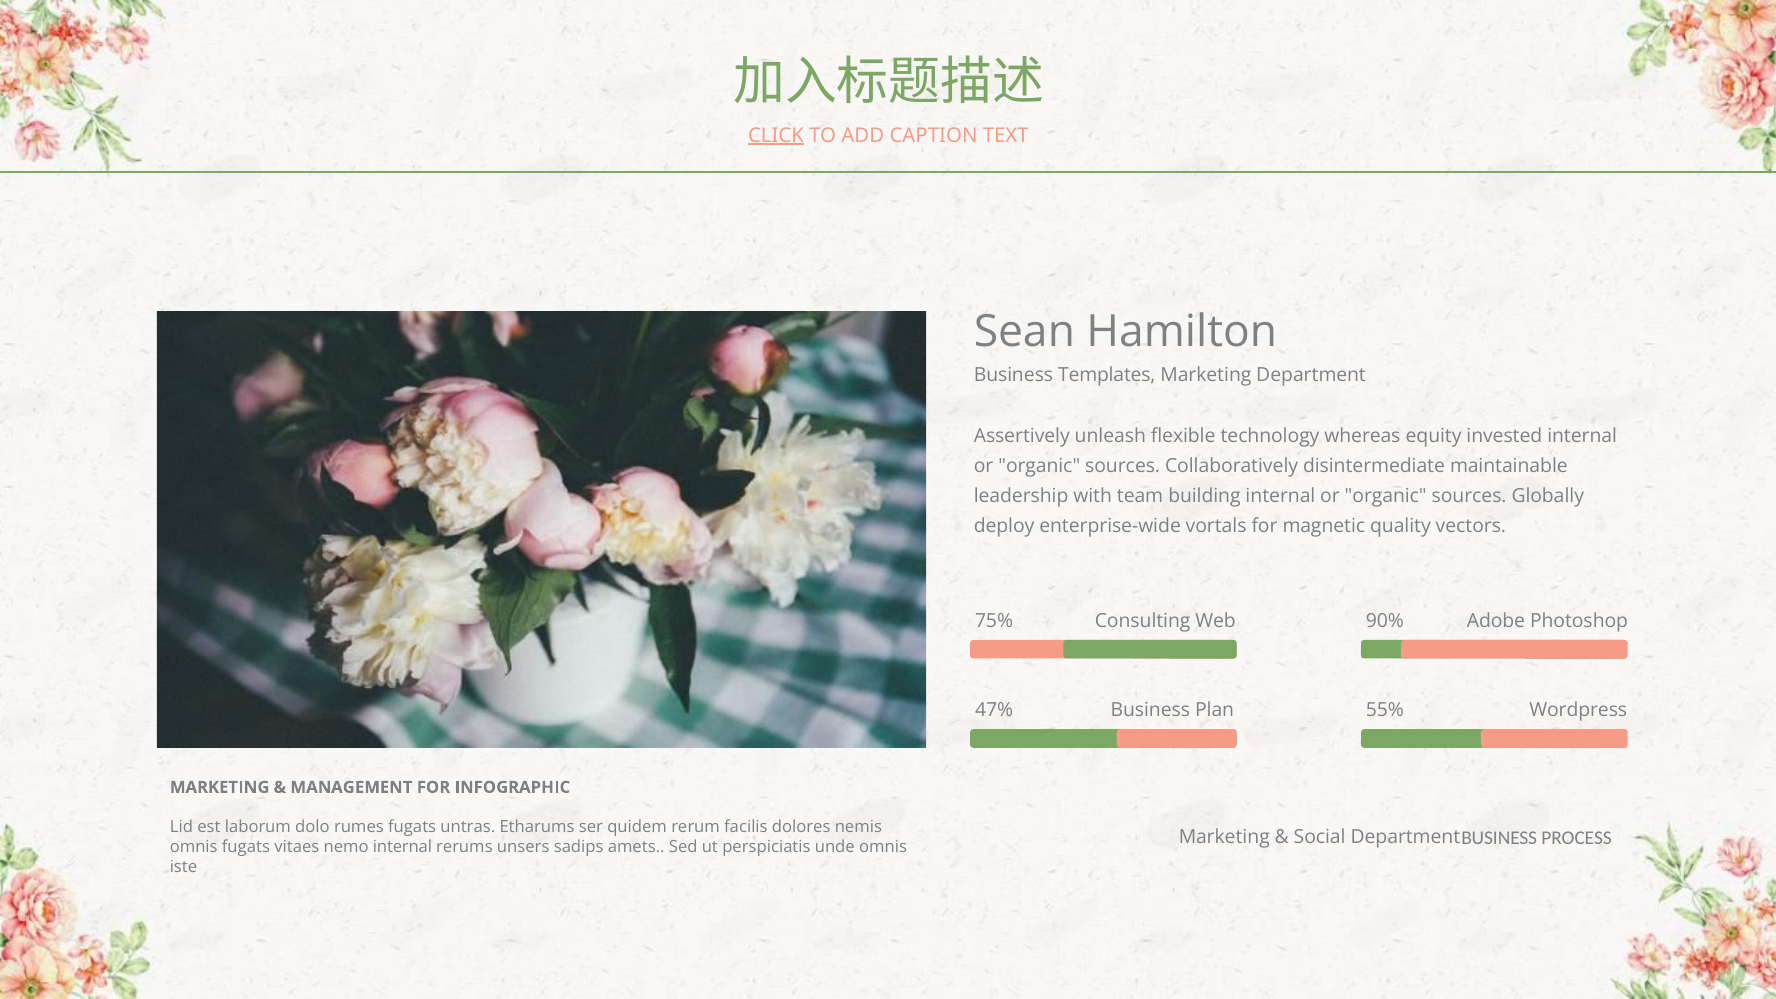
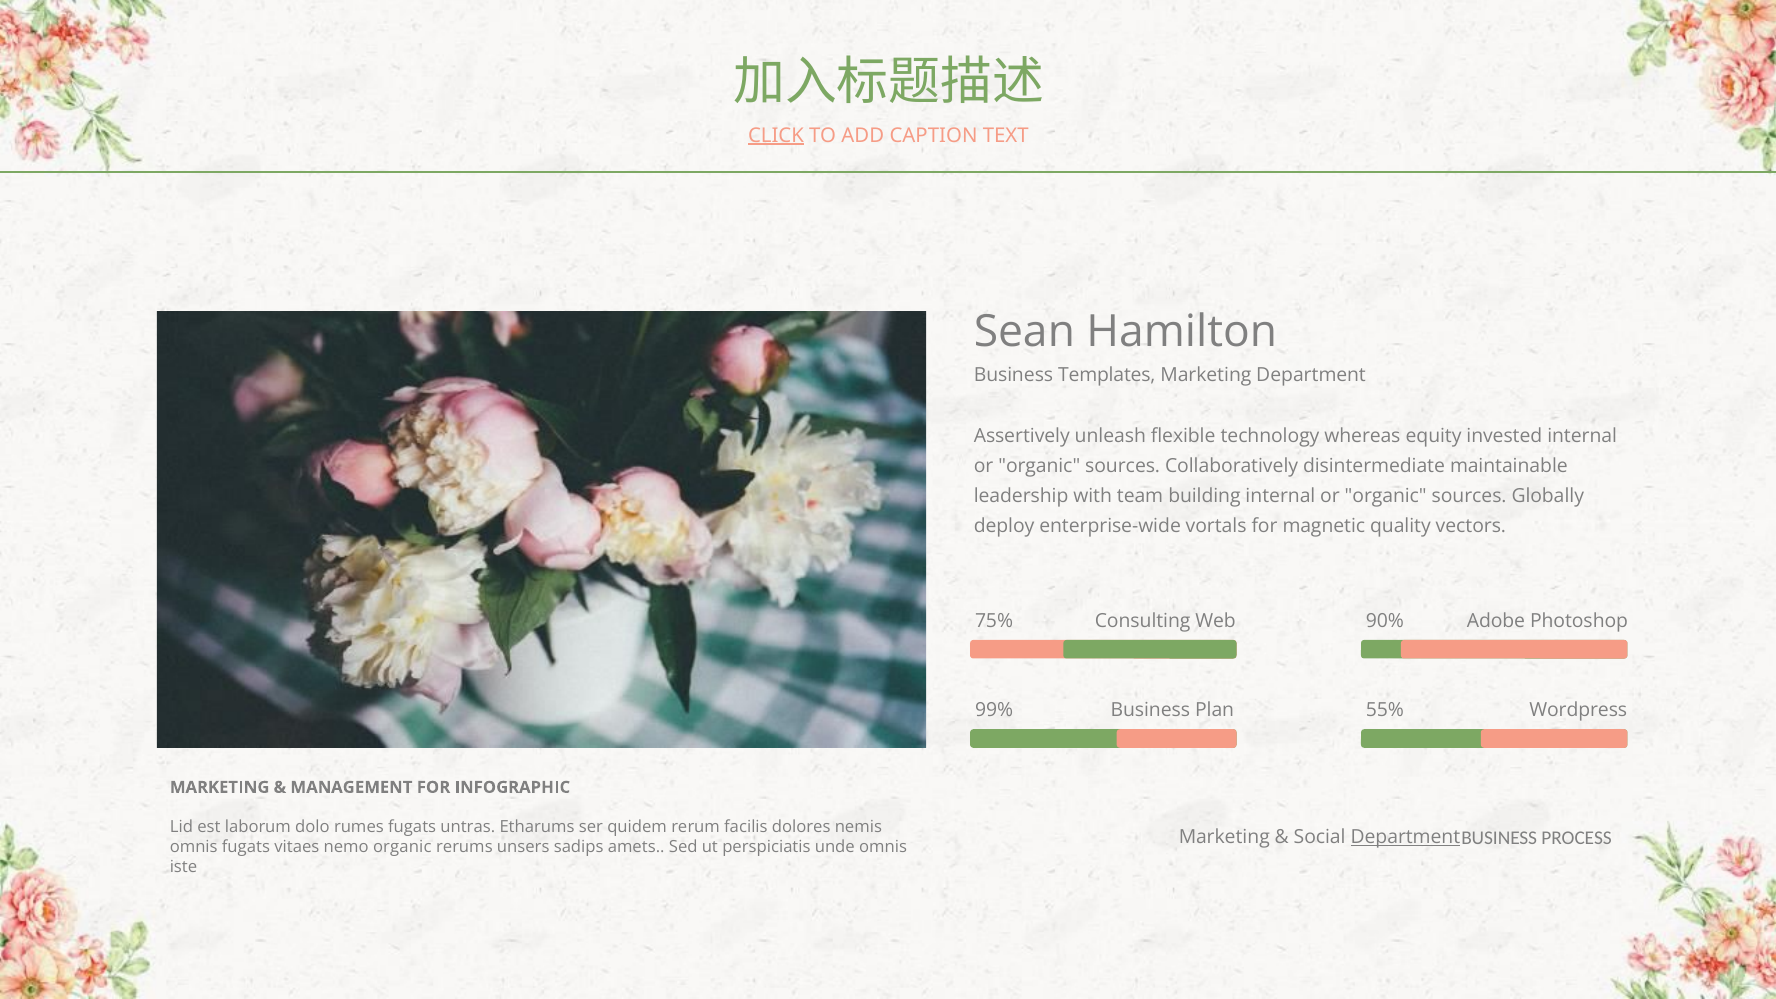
47%: 47% -> 99% (994, 711)
Department underline: none -> present (1405, 838)
nemo internal: internal -> organic (402, 848)
